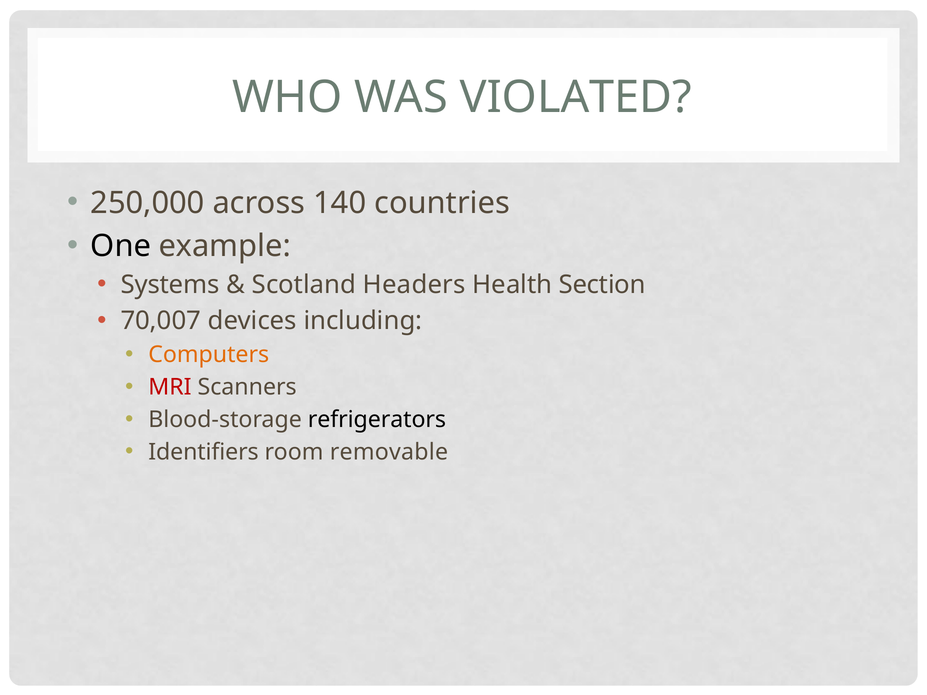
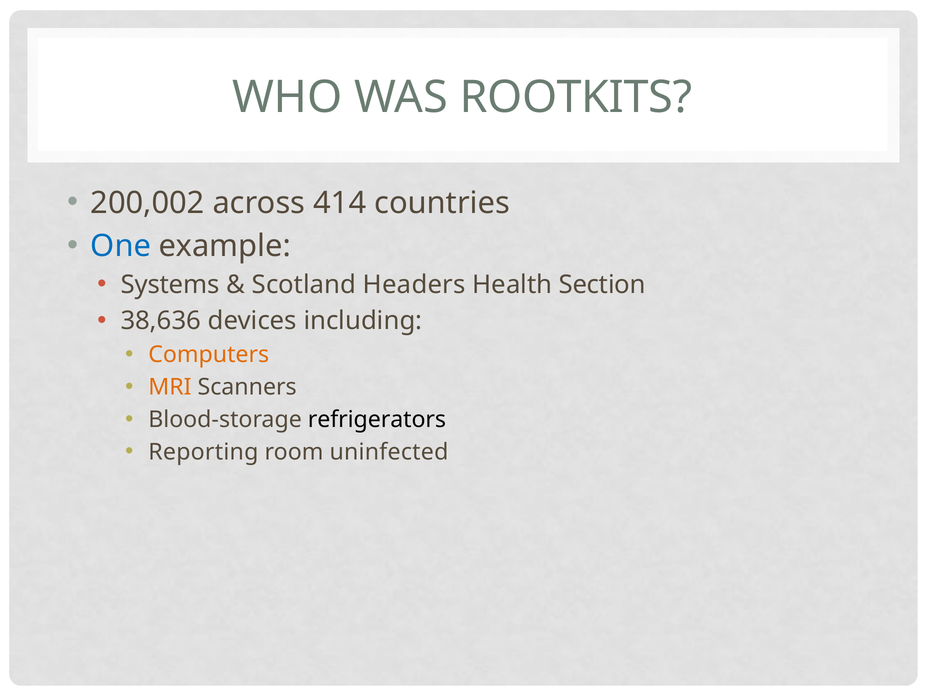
VIOLATED: VIOLATED -> ROOTKITS (576, 97)
250,000: 250,000 -> 200,002 (148, 203)
140: 140 -> 414 (340, 203)
One colour: black -> blue (121, 246)
70,007: 70,007 -> 38,636 (161, 321)
MRI colour: red -> orange (170, 387)
Identifiers: Identifiers -> Reporting (203, 452)
removable: removable -> uninfected (389, 452)
